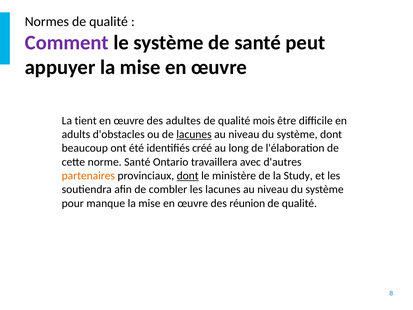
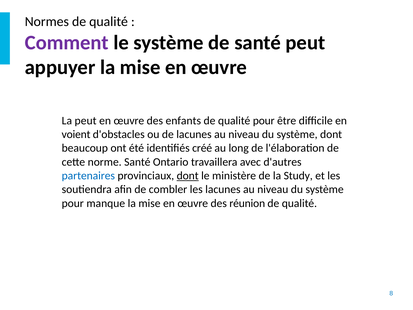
La tient: tient -> peut (86, 120)
adultes: adultes -> enfants (183, 120)
qualité mois: mois -> pour (264, 120)
adults: adults -> voient (76, 134)
lacunes underline: present -> none (194, 134)
partenaires colour: orange -> blue (88, 176)
